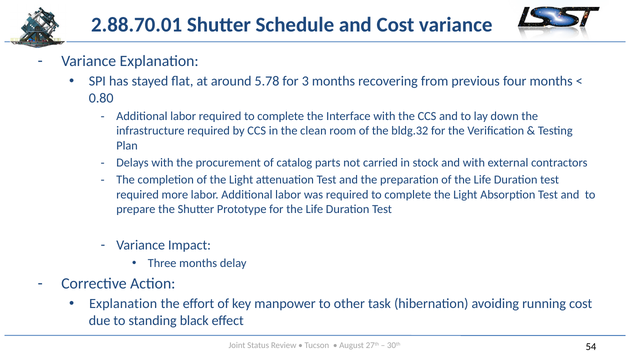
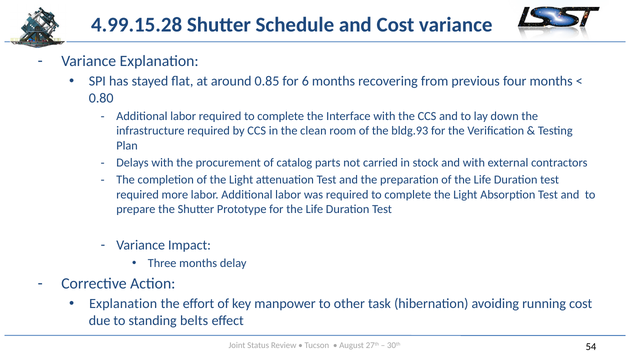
2.88.70.01: 2.88.70.01 -> 4.99.15.28 (137, 25)
5.78: 5.78 -> 0.85 (267, 81)
3: 3 -> 6 (305, 81)
bldg.32: bldg.32 -> bldg.93 (410, 131)
black: black -> belts (194, 320)
